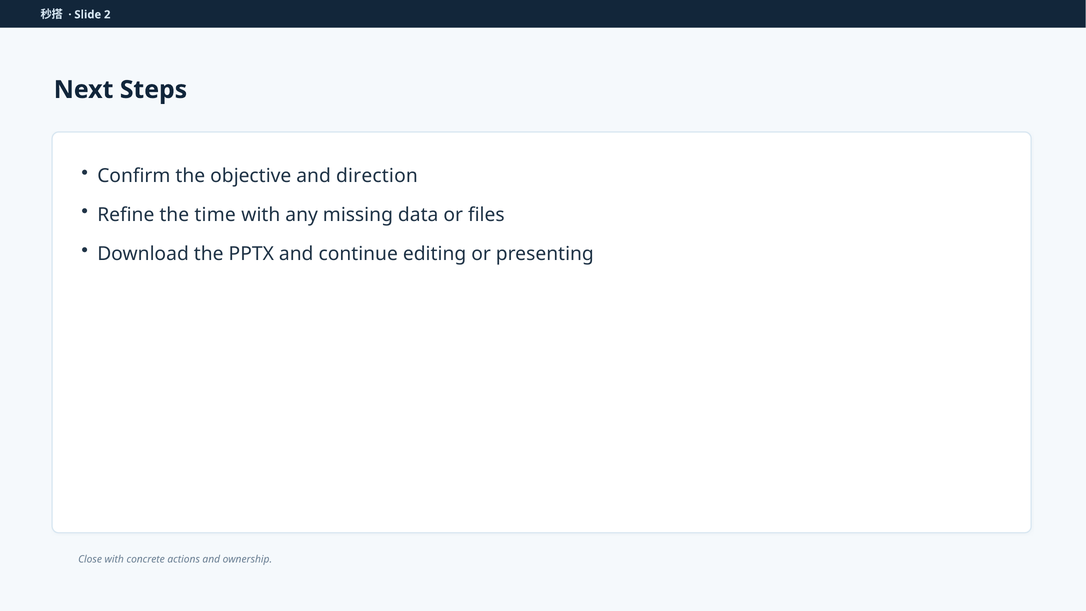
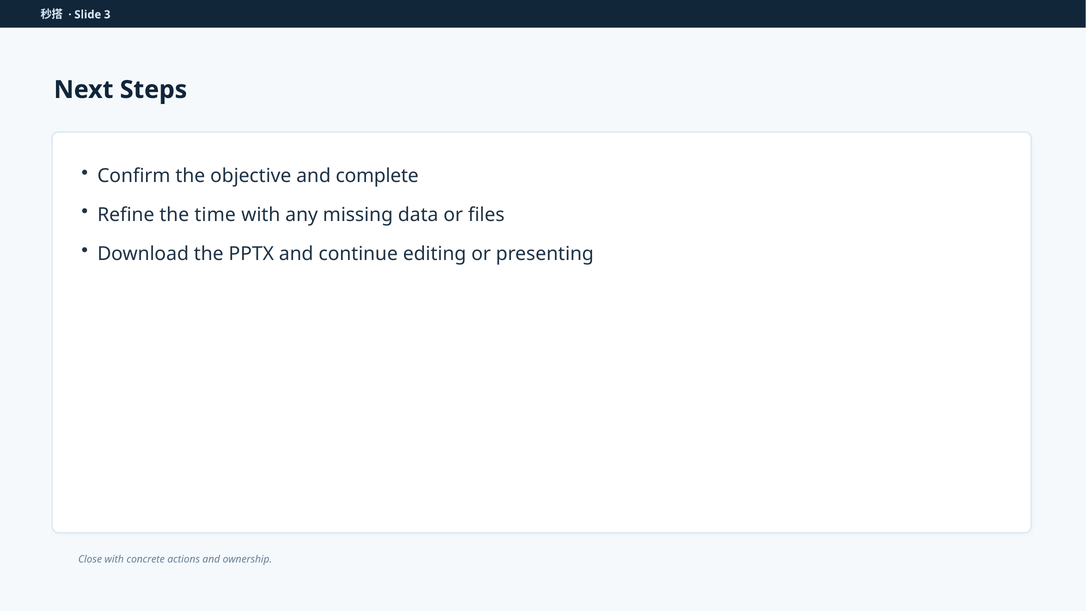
2: 2 -> 3 (107, 15)
direction: direction -> complete (377, 176)
